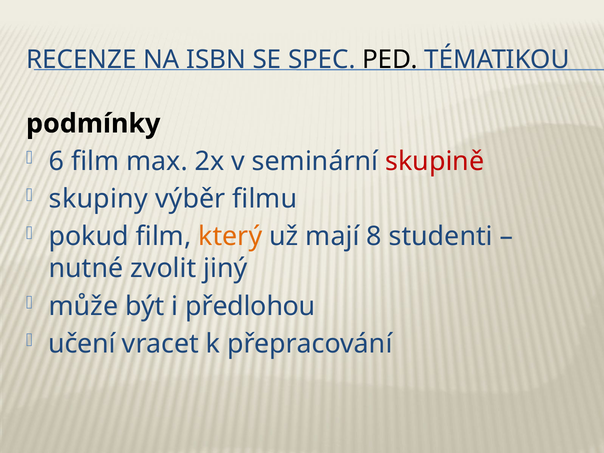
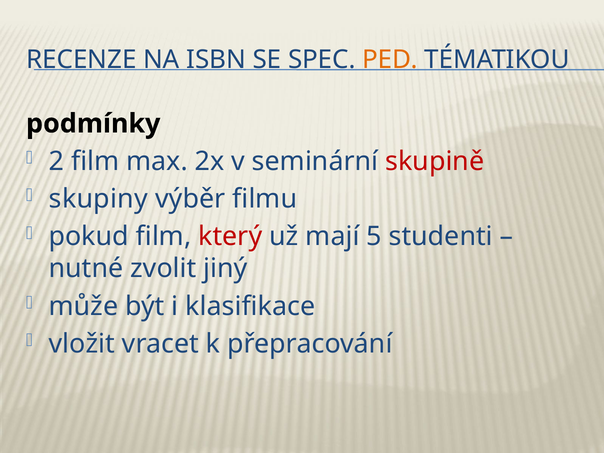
PED colour: black -> orange (390, 60)
6: 6 -> 2 (56, 161)
který colour: orange -> red (230, 236)
8: 8 -> 5 (374, 236)
předlohou: předlohou -> klasifikace (250, 306)
učení: učení -> vložit (82, 344)
